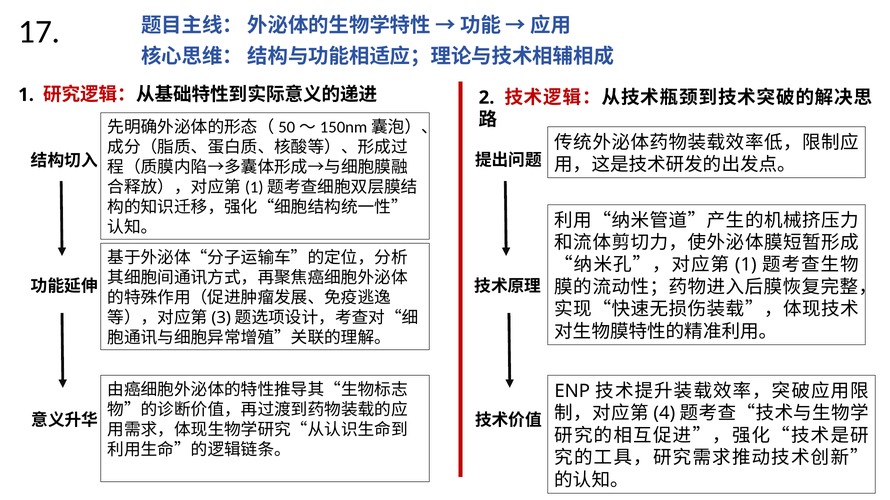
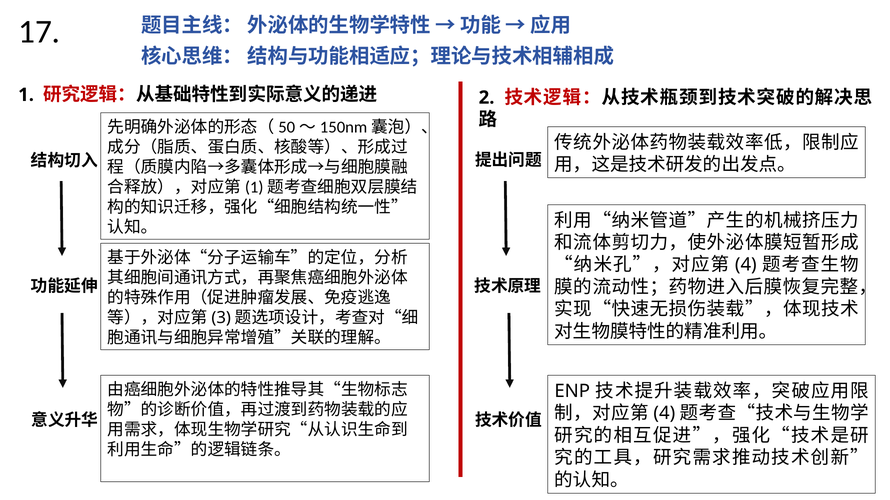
1: 1 -> 4 (746, 265)
